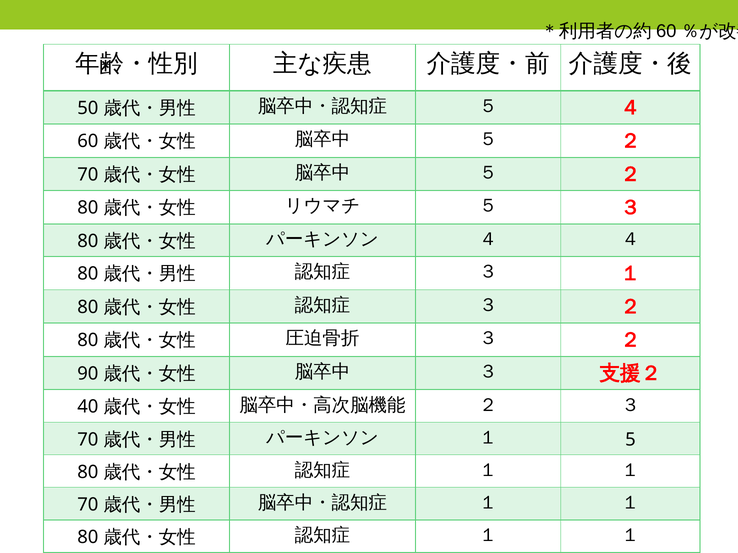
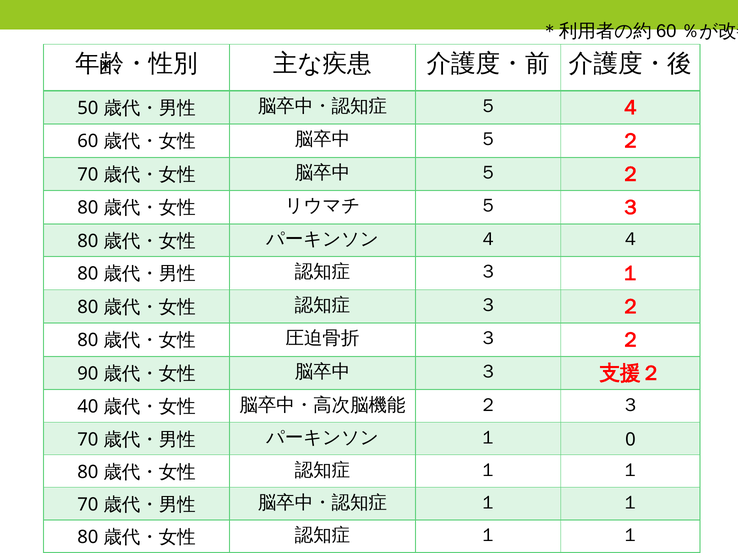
5: 5 -> 0 (630, 440)
